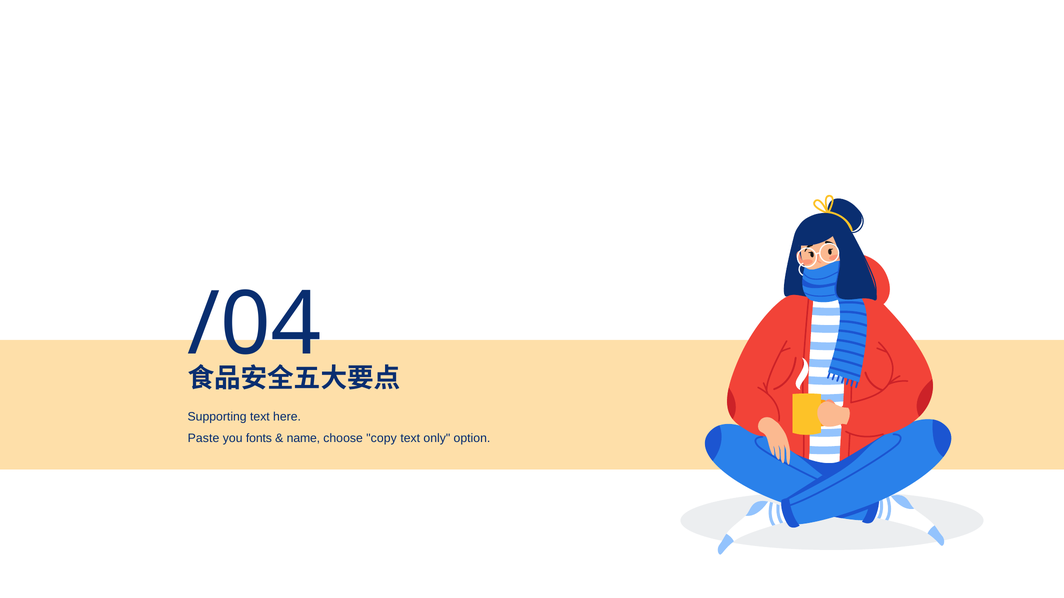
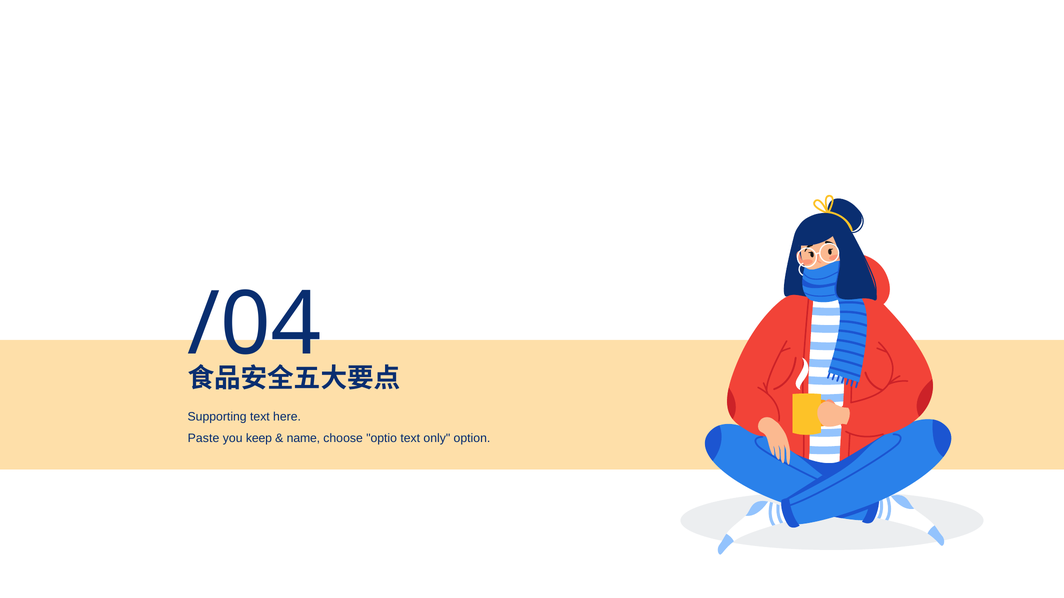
fonts: fonts -> keep (259, 439)
copy: copy -> optio (382, 439)
